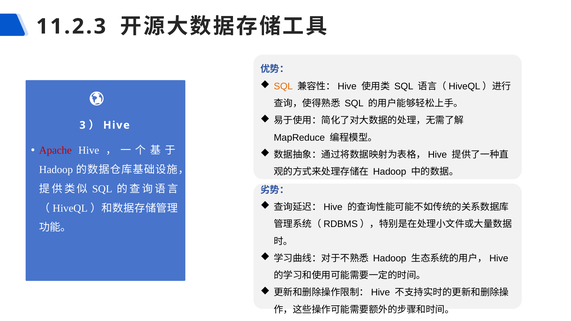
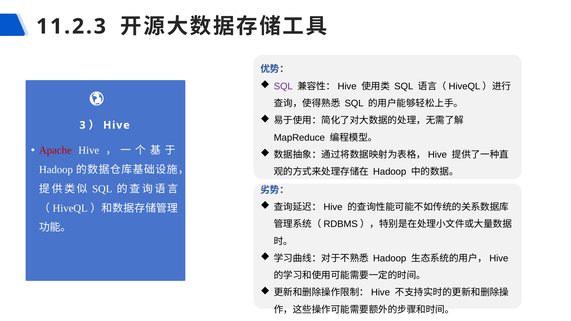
SQL colour: orange -> purple (283, 86)
